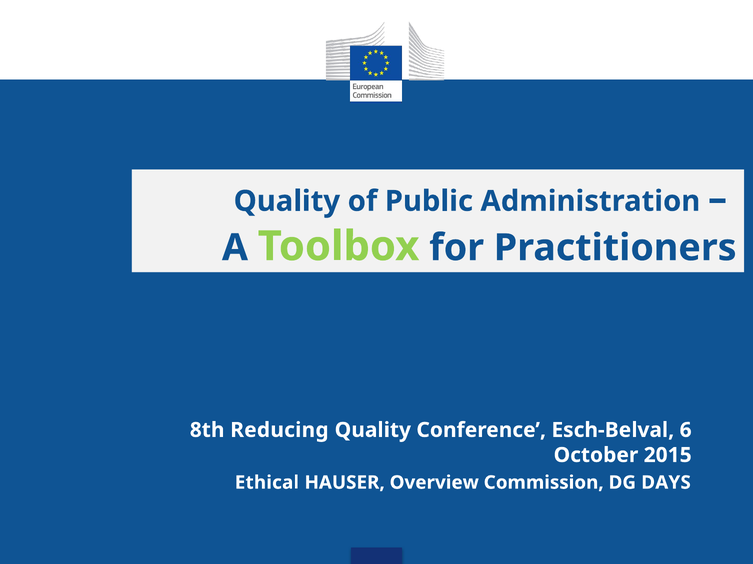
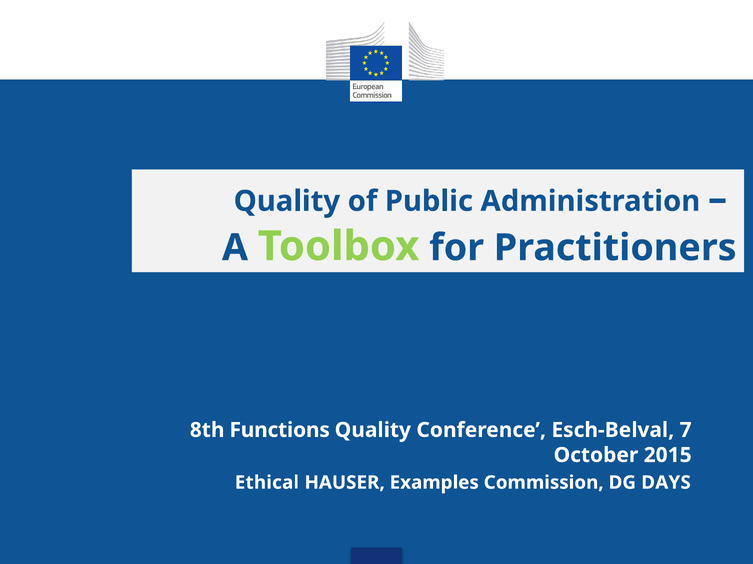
Reducing: Reducing -> Functions (280, 431)
6: 6 -> 7 (686, 431)
Overview: Overview -> Examples (434, 483)
